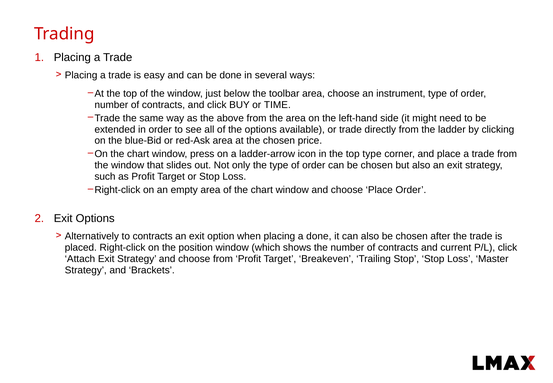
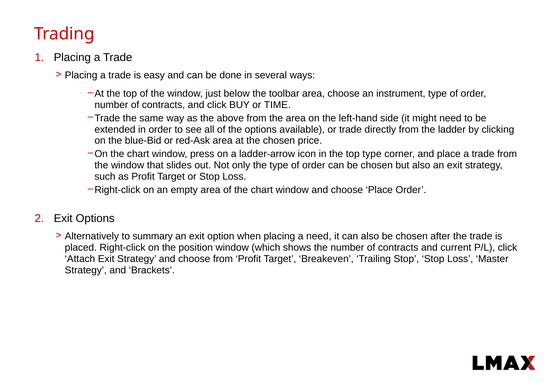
to contracts: contracts -> summary (153, 236)
a done: done -> need (319, 236)
